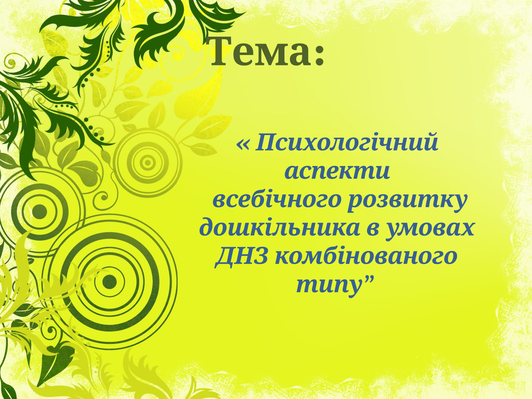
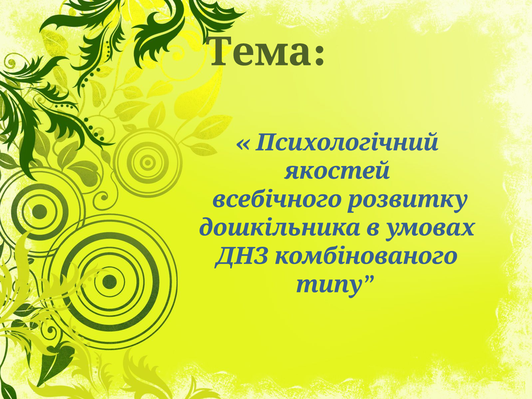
аспекти: аспекти -> якостей (337, 171)
